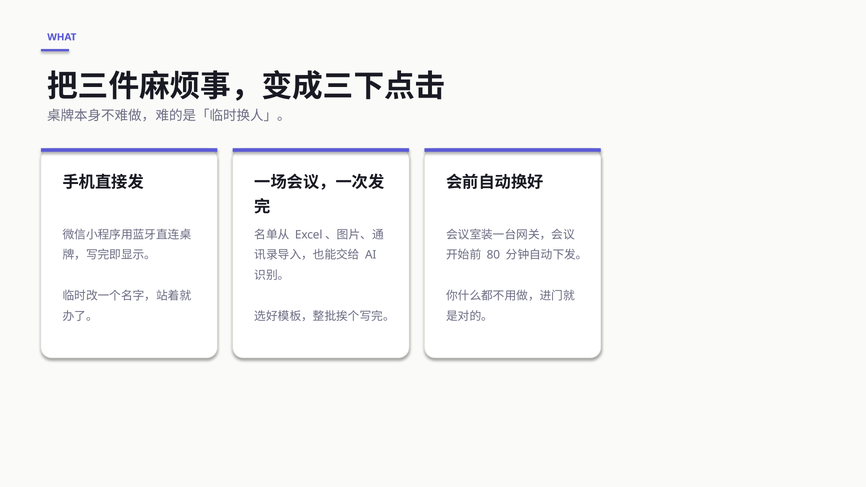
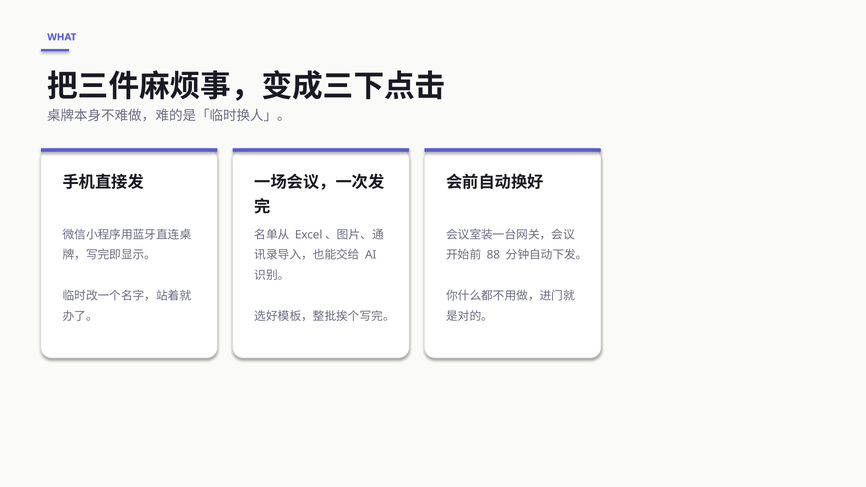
80: 80 -> 88 (493, 255)
